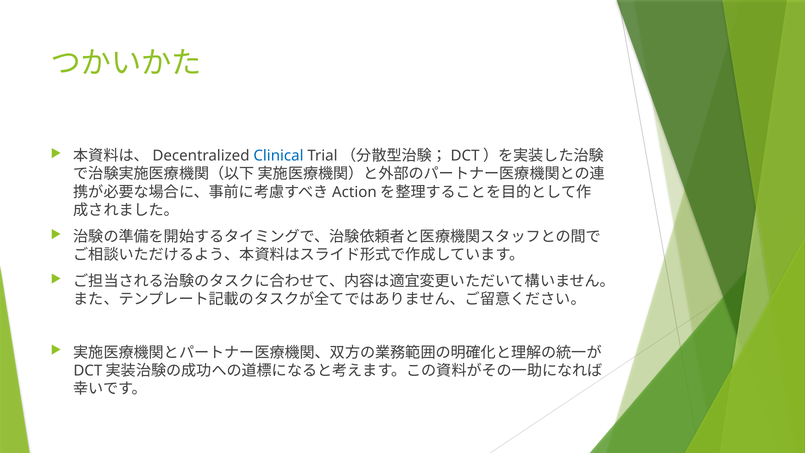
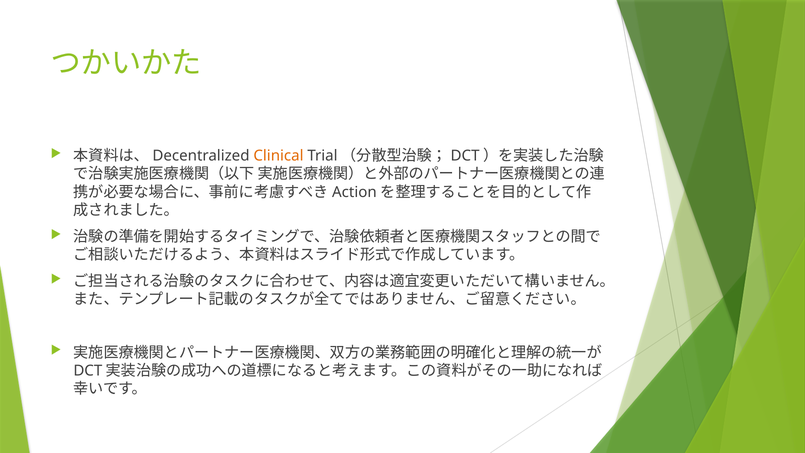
Clinical colour: blue -> orange (279, 156)
